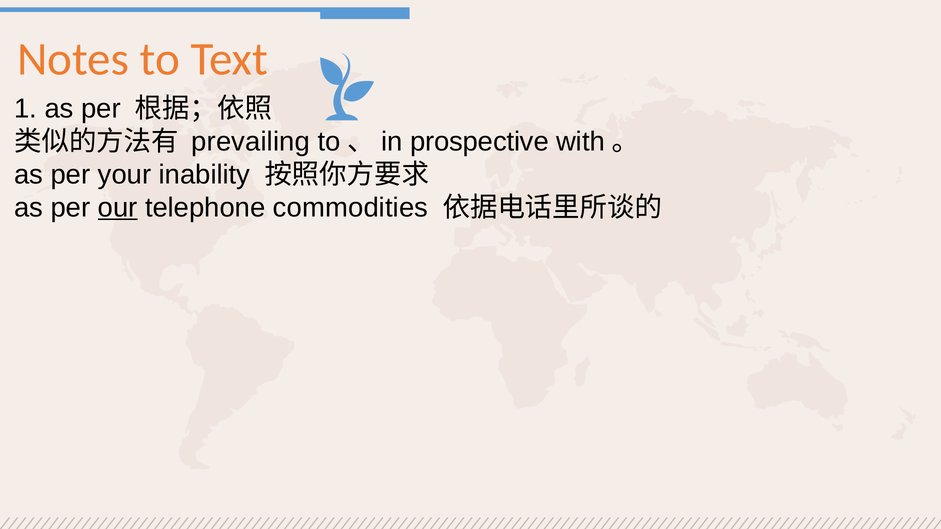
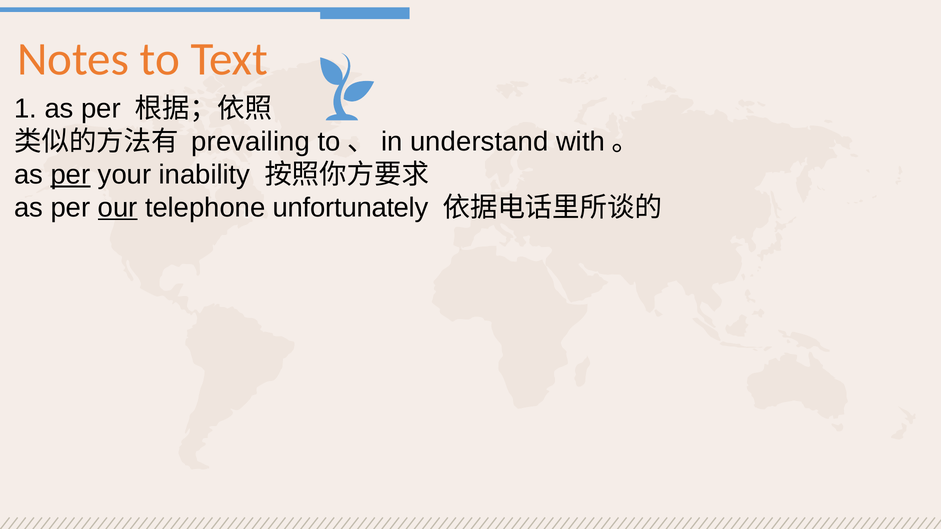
prospective: prospective -> understand (479, 142)
per underline: none -> present (70, 175)
commodities: commodities -> unfortunately (351, 208)
